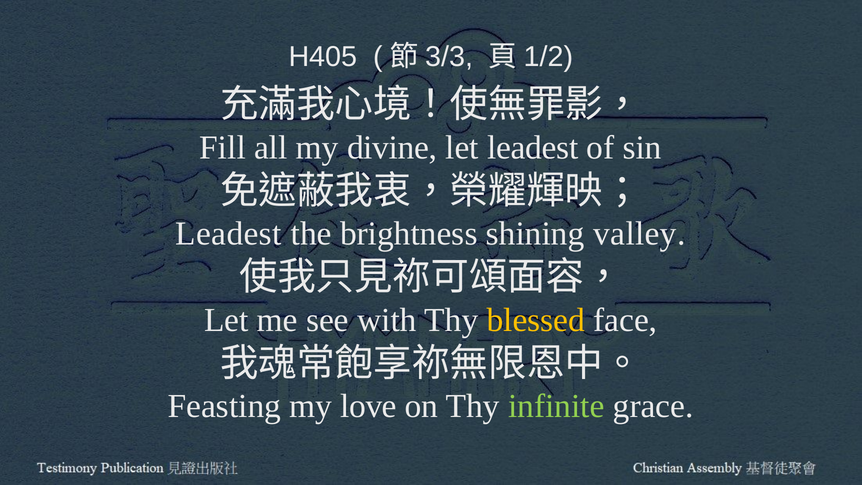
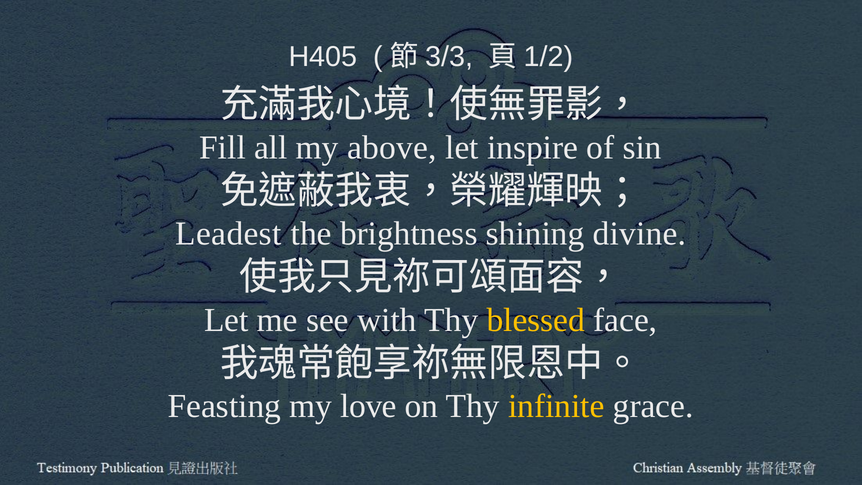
divine: divine -> above (392, 147)
let leadest: leadest -> inspire (533, 147)
valley: valley -> divine (639, 234)
infinite colour: light green -> yellow (556, 406)
